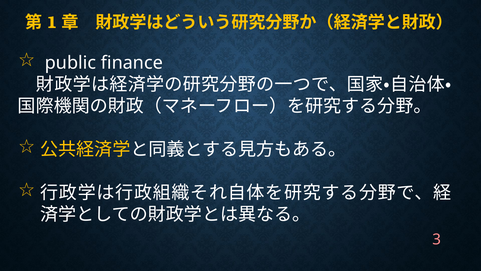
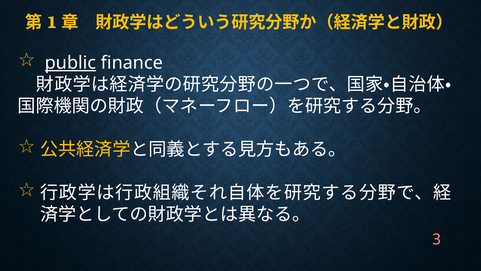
public underline: none -> present (71, 63)
